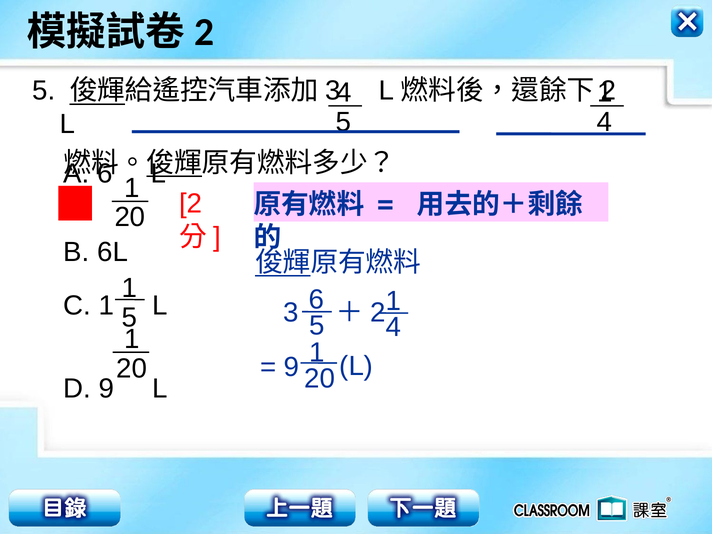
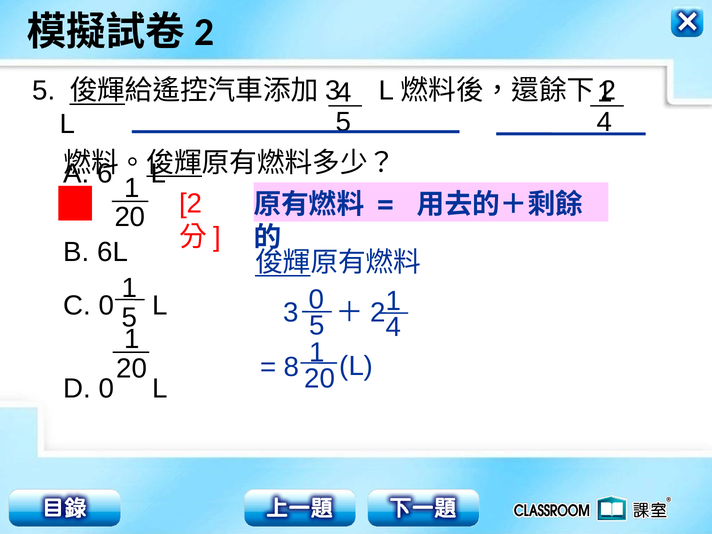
C 1: 1 -> 0 (106, 305)
3 6: 6 -> 0 (316, 300)
9: 9 -> 8 (292, 367)
D 9: 9 -> 0 (106, 389)
